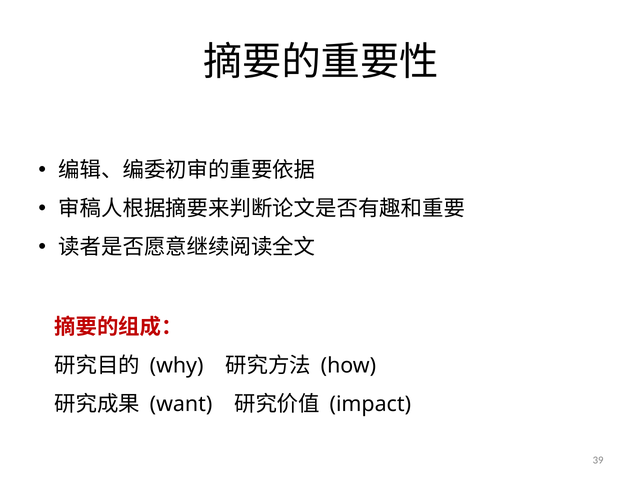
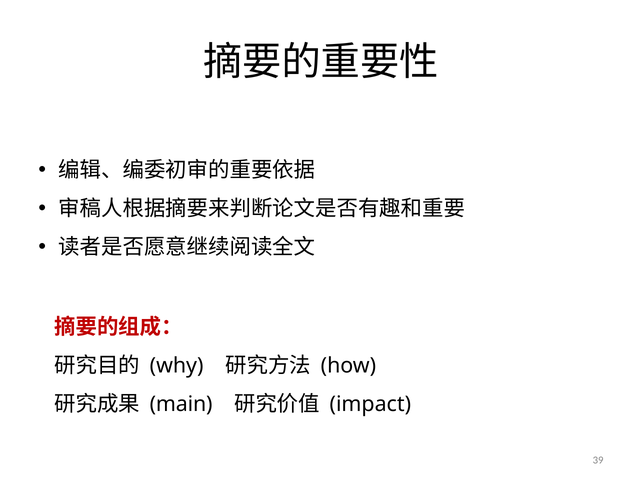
want: want -> main (181, 404)
